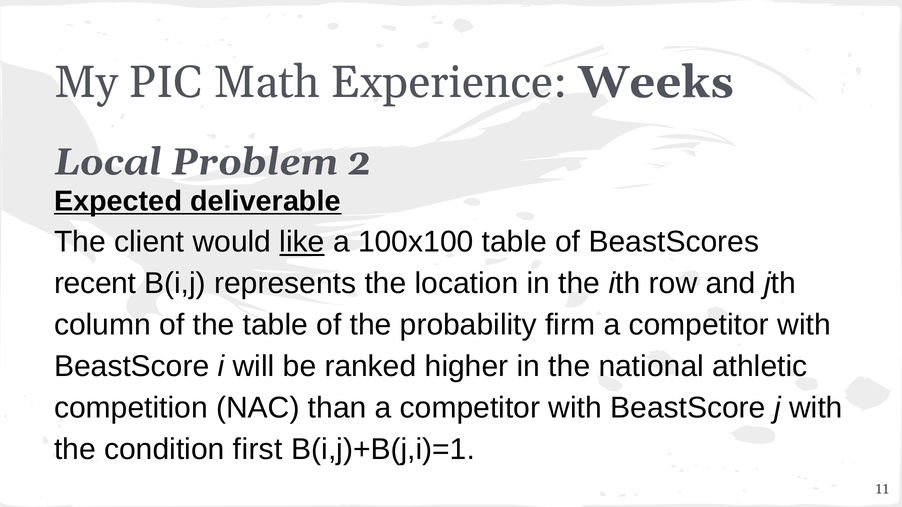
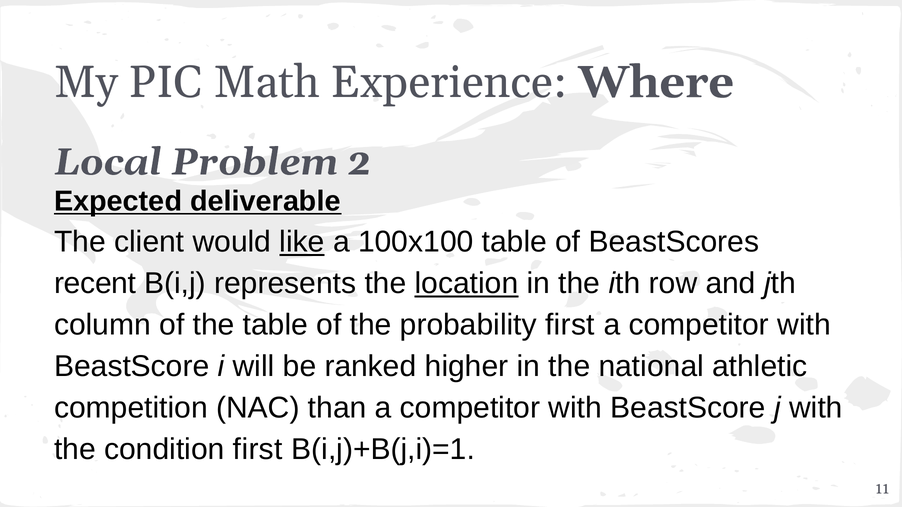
Weeks: Weeks -> Where (656, 82)
location underline: none -> present (467, 284)
probability firm: firm -> first (570, 325)
